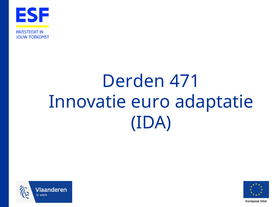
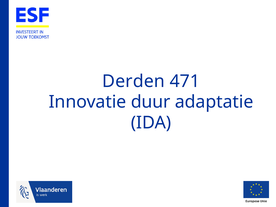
euro: euro -> duur (151, 102)
